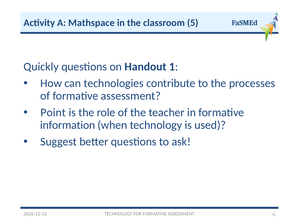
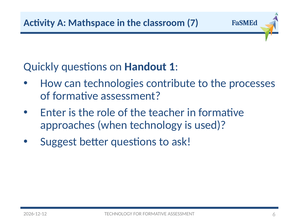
5: 5 -> 7 (193, 23)
Point: Point -> Enter (53, 113)
information: information -> approaches (68, 125)
